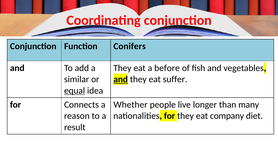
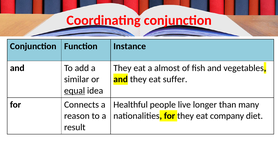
Conifers: Conifers -> Instance (130, 46)
before: before -> almost (167, 68)
and underline: present -> none (121, 80)
Whether: Whether -> Healthful (131, 105)
